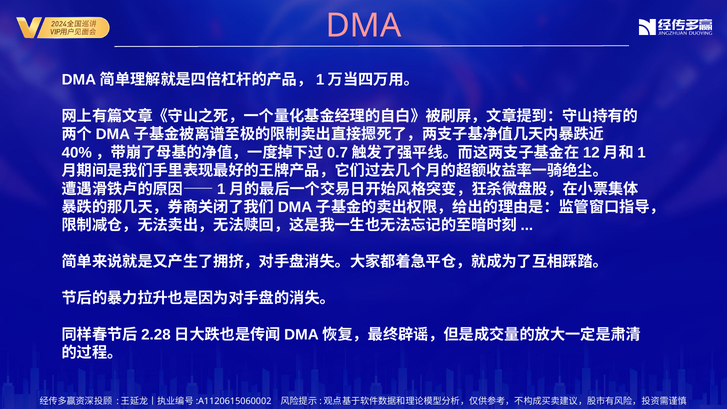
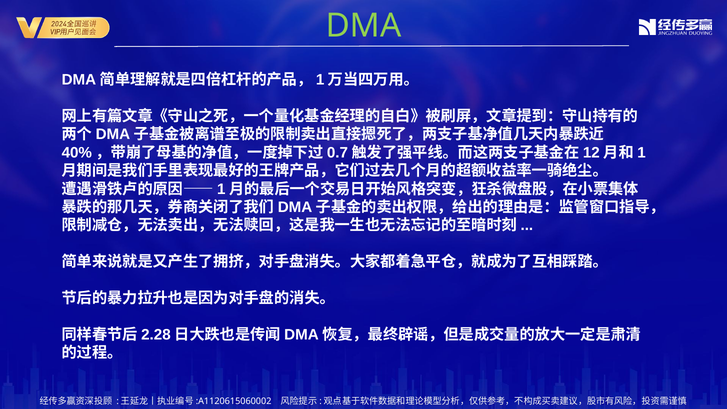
DMA colour: pink -> light green (363, 26)
